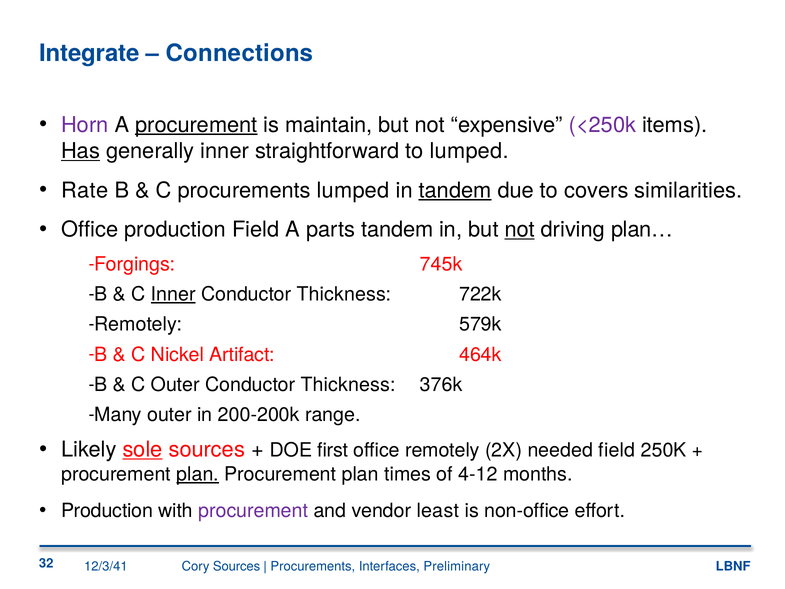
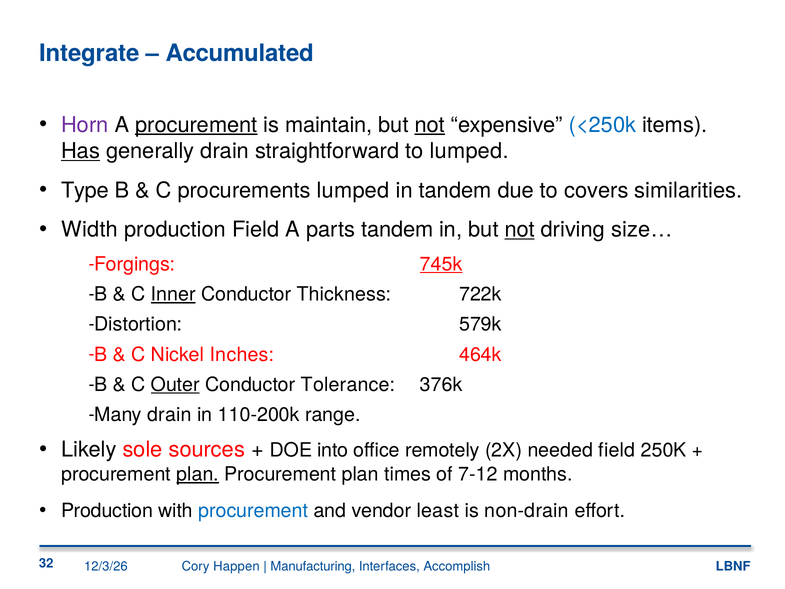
Connections: Connections -> Accumulated (240, 53)
not underline: none -> present (430, 125)
<250k colour: purple -> blue (602, 125)
generally inner: inner -> drain (225, 151)
Rate: Rate -> Type (85, 190)
tandem underline: present -> none (455, 190)
Office: Office -> Width (90, 230)
plan…: plan… -> size… (642, 230)
745k underline: none -> present (441, 264)
Remotely: Remotely -> Distortion (138, 324)
Artifact: Artifact -> Inches (242, 354)
Outer underline: none -> present (175, 384)
Thickness: Thickness -> Tolerance (348, 384)
Many outer: outer -> drain (169, 415)
200-200k: 200-200k -> 110-200k (259, 415)
sole underline: present -> none (143, 449)
first: first -> into (333, 450)
4-12: 4-12 -> 7-12 (478, 474)
procurement colour: purple -> blue (253, 511)
non-office: non-office -> non-drain (527, 511)
Cory Sources: Sources -> Happen (236, 566)
Procurements: Procurements -> Manufacturing (313, 566)
Preliminary: Preliminary -> Accomplish (457, 566)
12/3/41: 12/3/41 -> 12/3/26 (106, 566)
